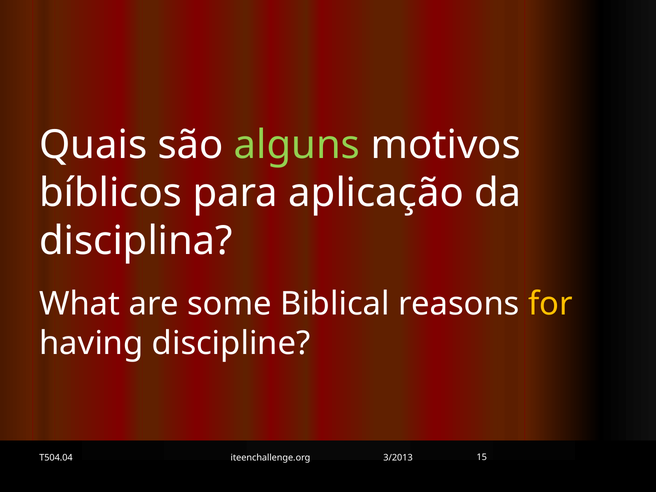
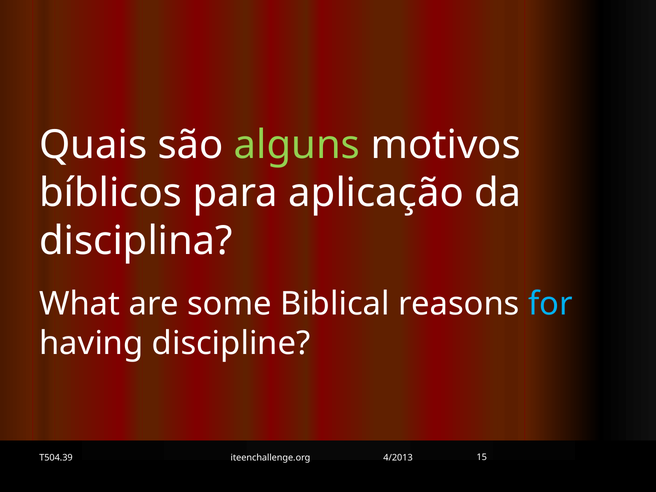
for colour: yellow -> light blue (550, 304)
T504.04: T504.04 -> T504.39 (56, 458)
3/2013: 3/2013 -> 4/2013 (398, 458)
